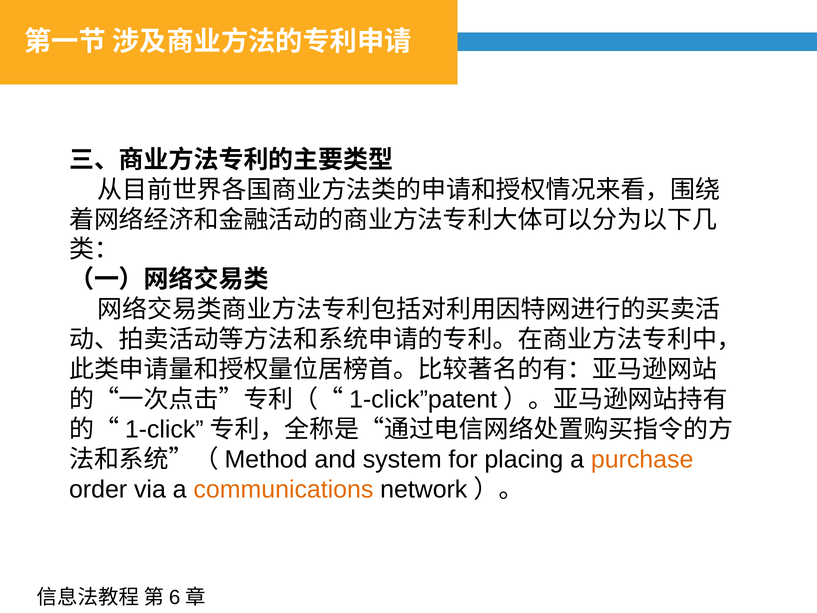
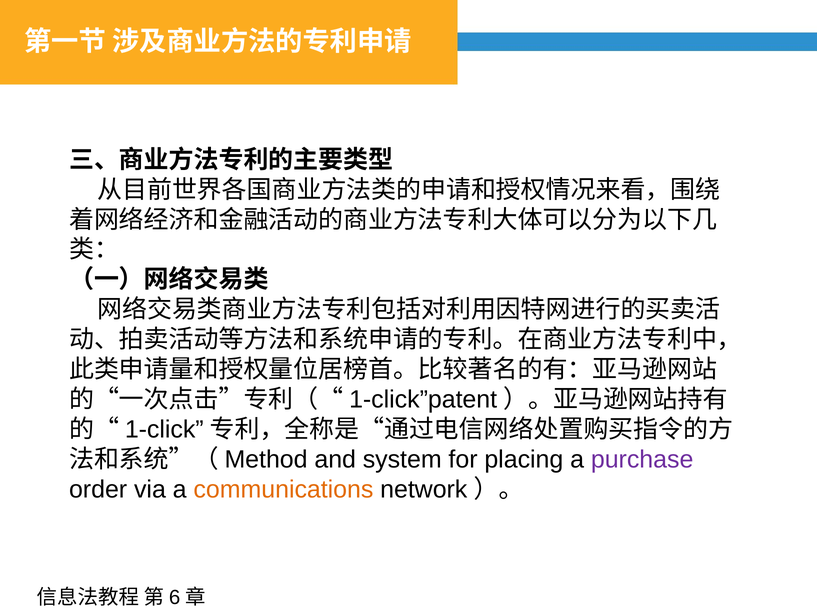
purchase colour: orange -> purple (642, 459)
